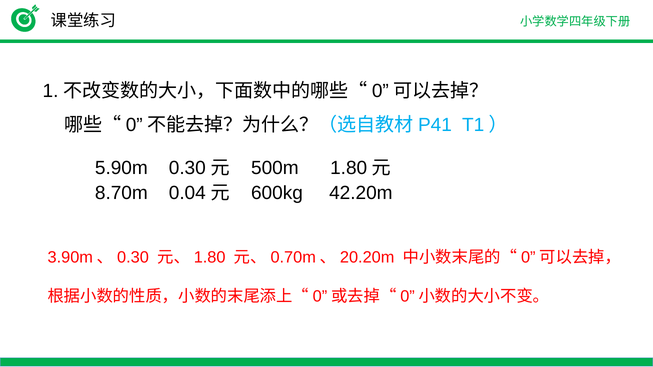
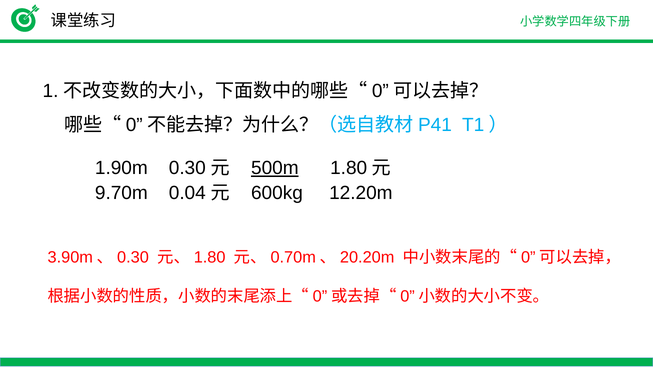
5.90m: 5.90m -> 1.90m (121, 168)
500m underline: none -> present (275, 168)
8.70m: 8.70m -> 9.70m (121, 193)
42.20m: 42.20m -> 12.20m (361, 193)
